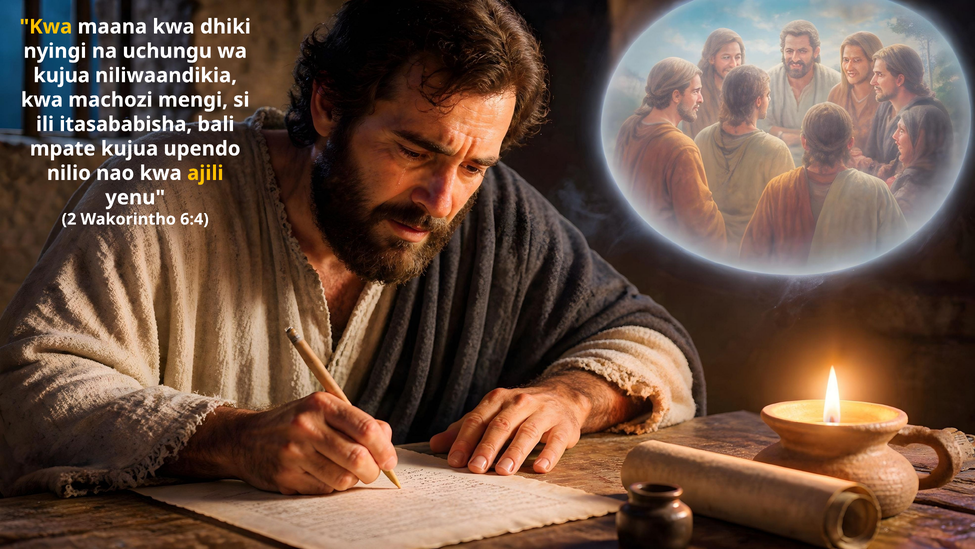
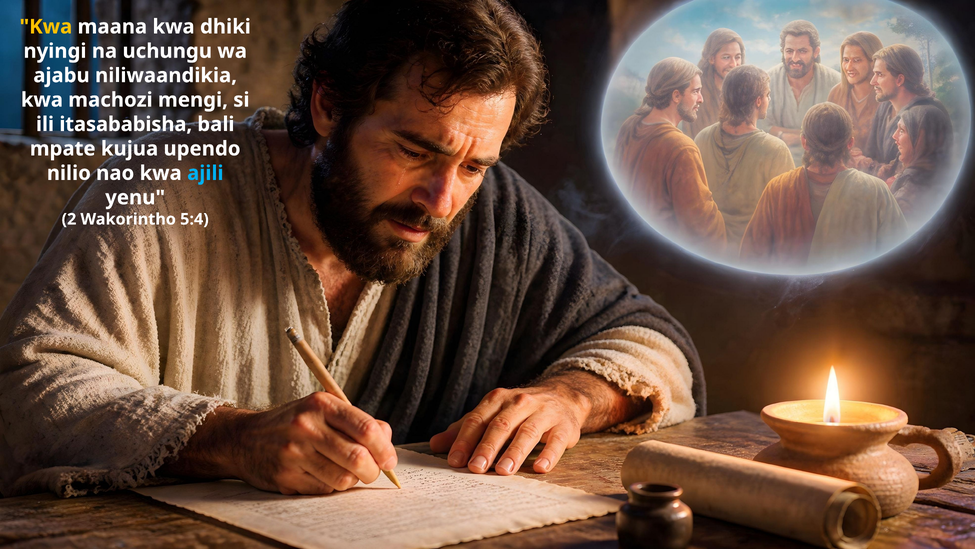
kujua: kujua -> ajabu (62, 75)
ajili colour: yellow -> light blue (205, 173)
6:4: 6:4 -> 5:4 (194, 219)
